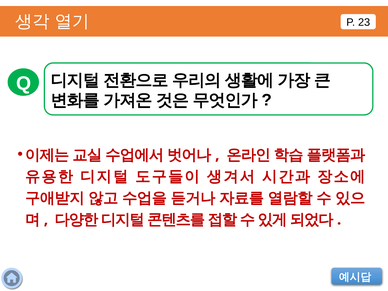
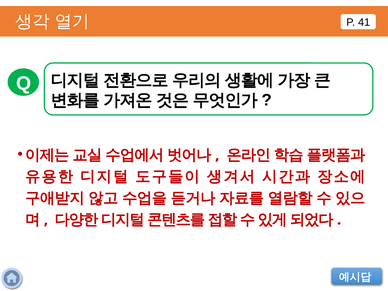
23: 23 -> 41 (364, 22)
